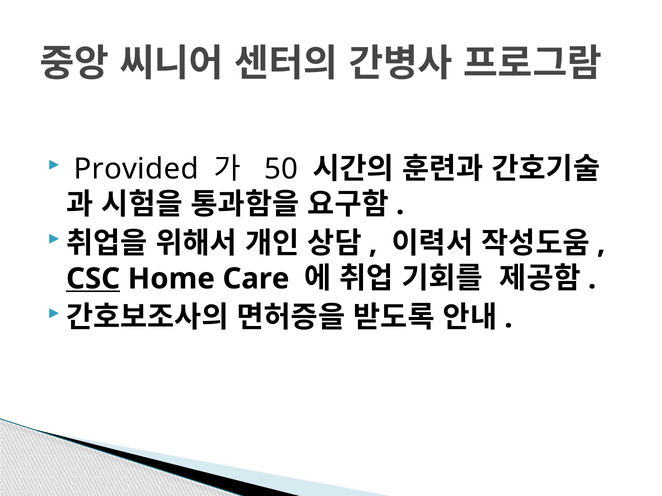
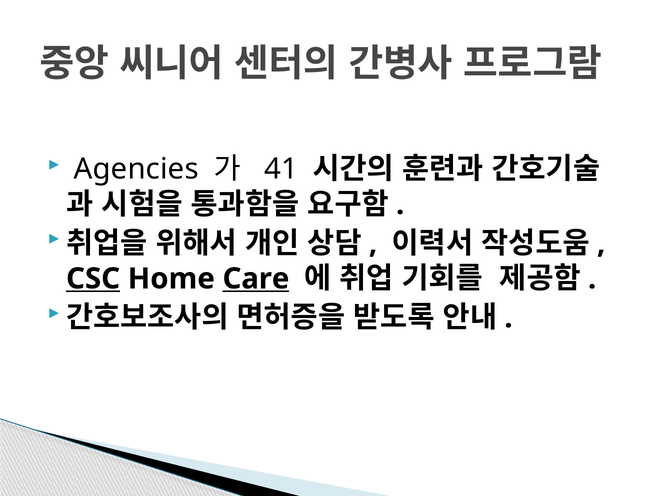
Provided: Provided -> Agencies (136, 169)
50: 50 -> 41 (281, 169)
Care underline: none -> present (256, 279)
